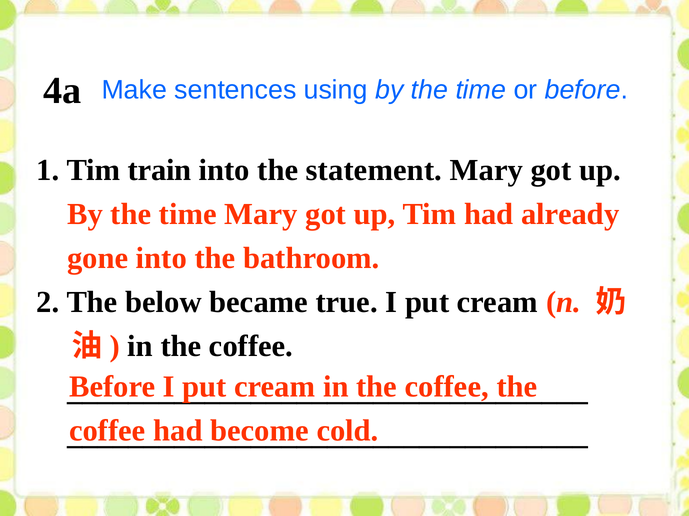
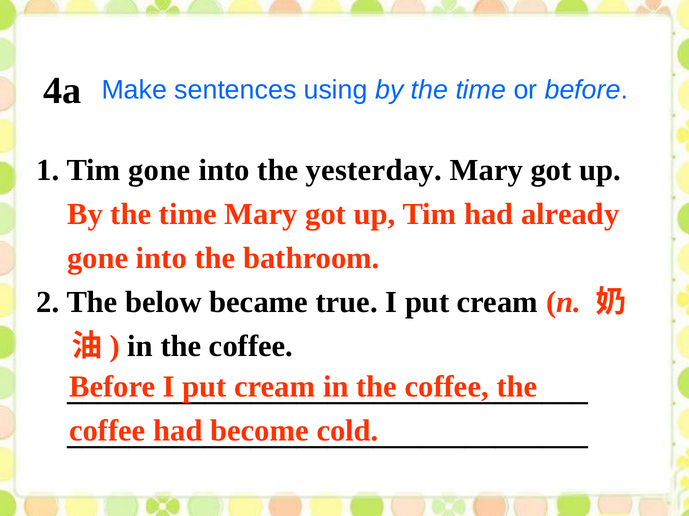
Tim train: train -> gone (159, 170)
statement: statement -> yesterday (374, 170)
